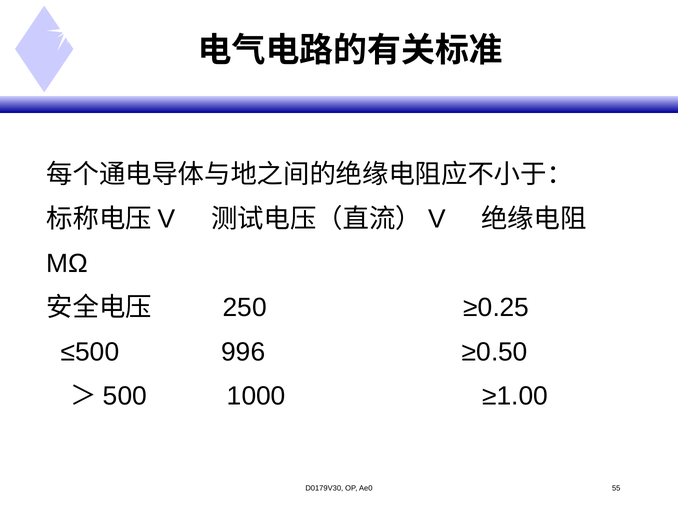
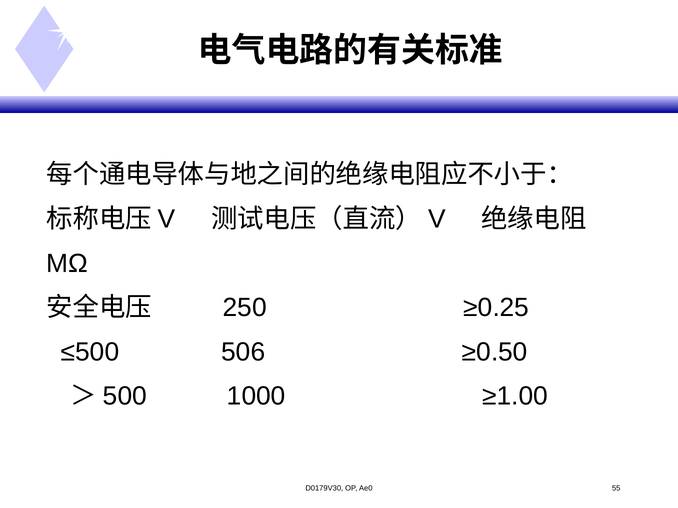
996: 996 -> 506 (243, 352)
